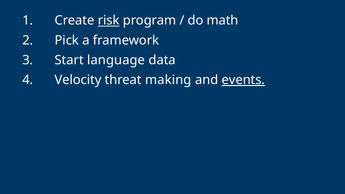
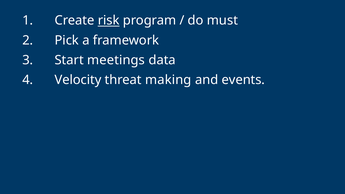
math: math -> must (222, 20)
language: language -> meetings (116, 60)
events underline: present -> none (243, 80)
